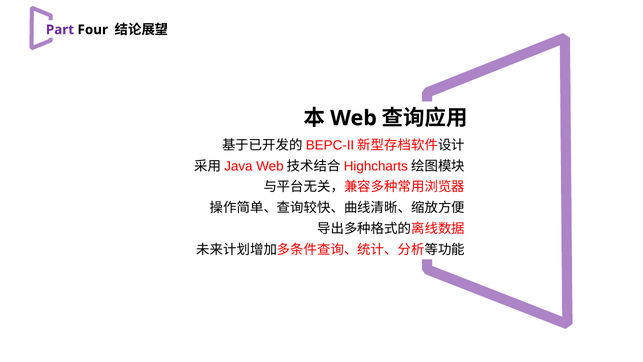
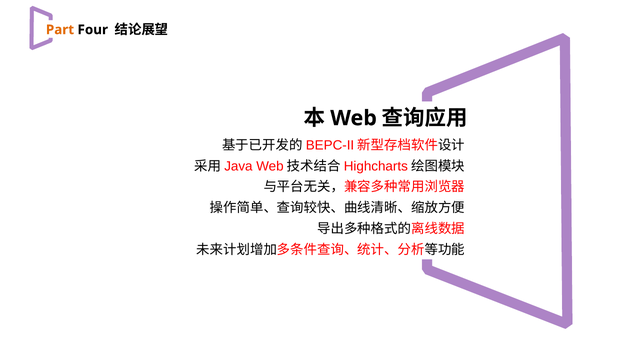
Part colour: purple -> orange (60, 30)
